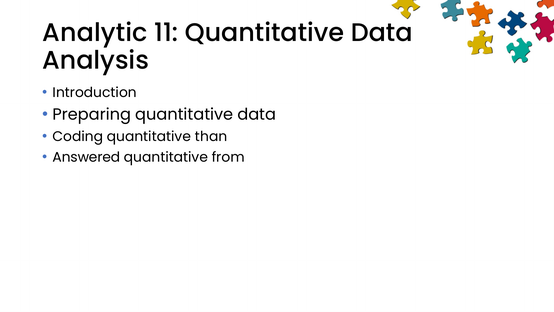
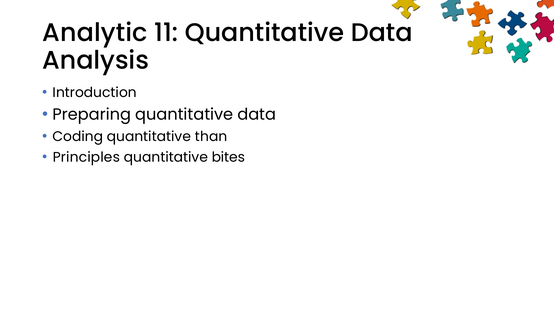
Answered: Answered -> Principles (86, 157)
from: from -> bites (228, 157)
